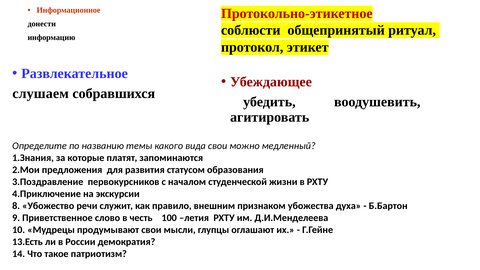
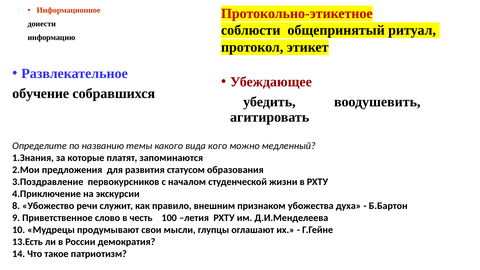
слушаем: слушаем -> обучение (41, 94)
вида свои: свои -> кого (218, 146)
